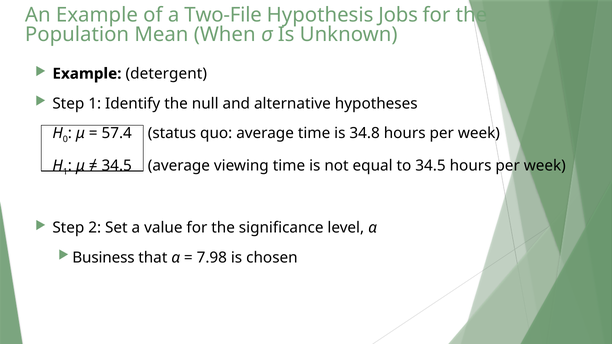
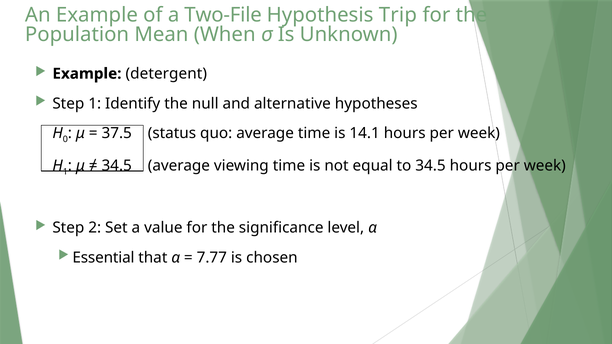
Jobs: Jobs -> Trip (398, 15)
57.4: 57.4 -> 37.5 (117, 133)
34.8: 34.8 -> 14.1 (365, 133)
Business: Business -> Essential (103, 258)
7.98: 7.98 -> 7.77 (212, 258)
